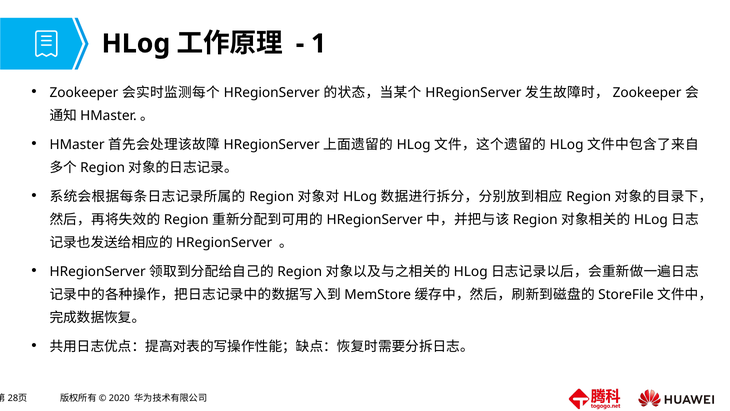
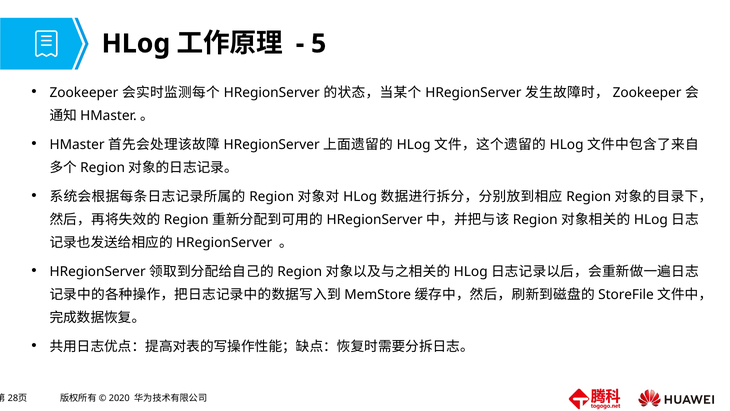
1: 1 -> 5 (319, 44)
